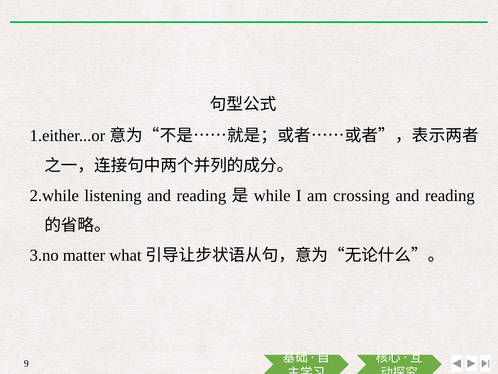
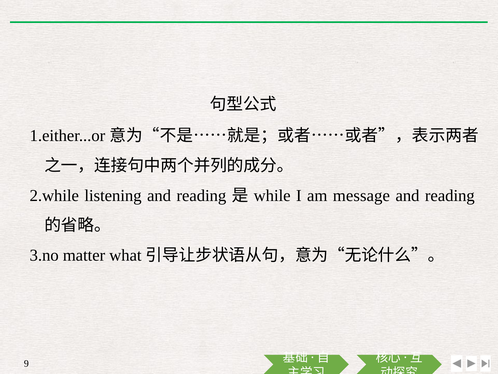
crossing: crossing -> message (361, 195)
